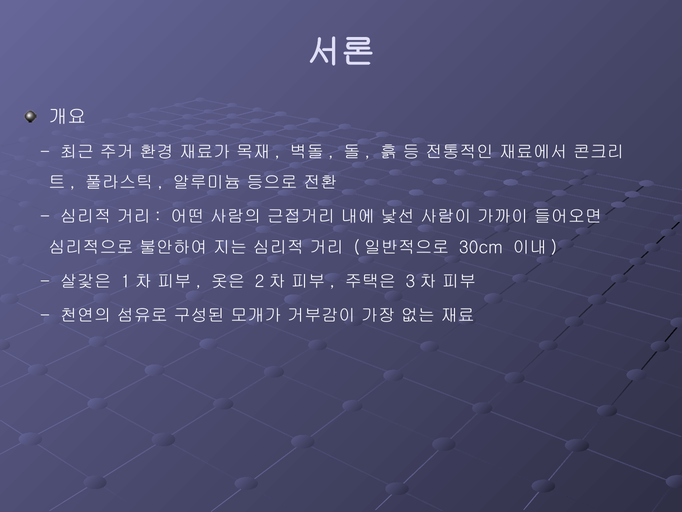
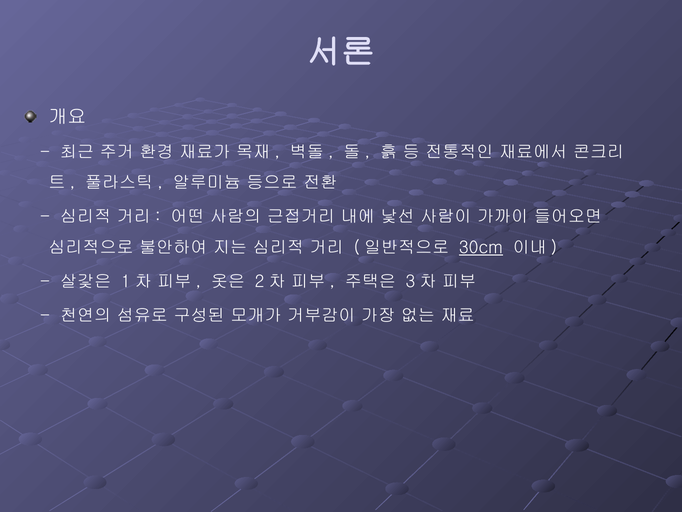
30cm underline: none -> present (481, 247)
